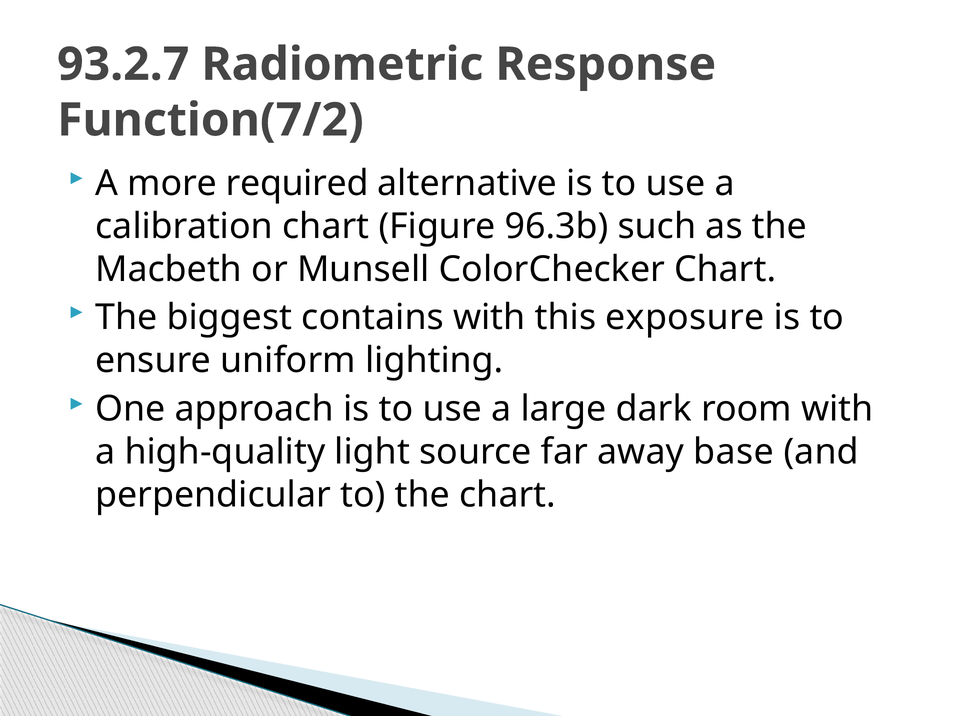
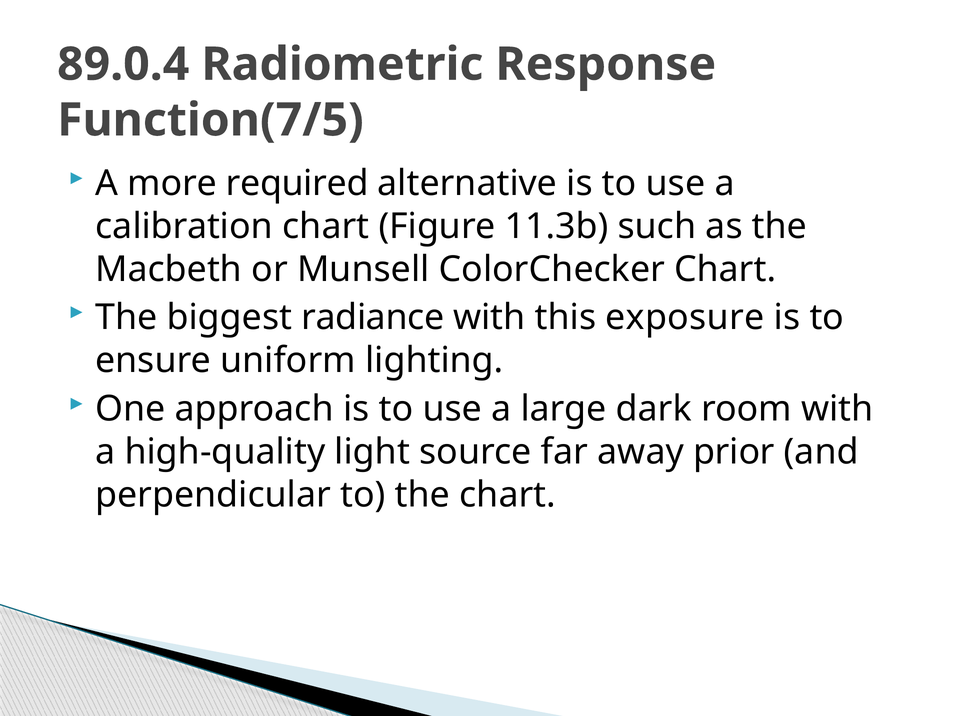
93.2.7: 93.2.7 -> 89.0.4 (123, 64)
Function(7/2: Function(7/2 -> Function(7/5 (210, 120)
96.3b: 96.3b -> 11.3b (557, 226)
contains: contains -> radiance (373, 317)
base: base -> prior (734, 452)
